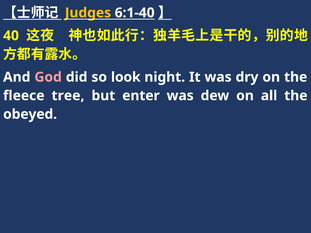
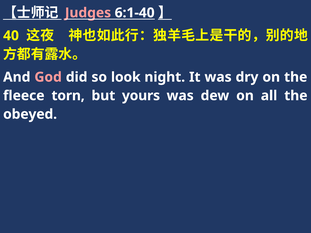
Judges colour: yellow -> pink (88, 13)
tree: tree -> torn (68, 96)
enter: enter -> yours (141, 96)
